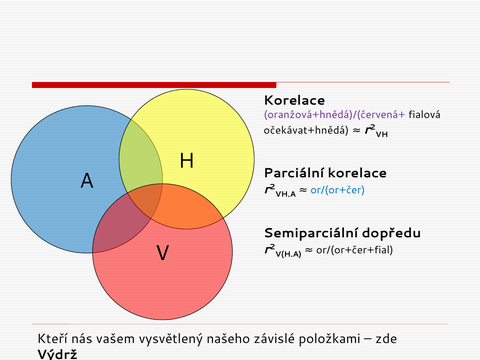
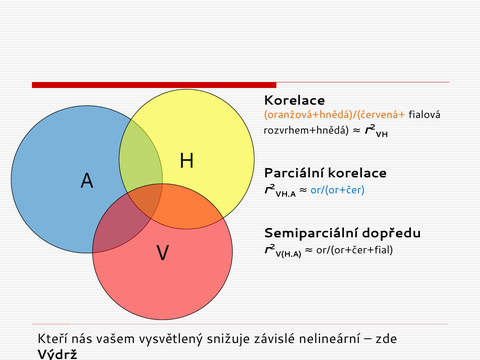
oranžová+hnědá)/(červená+ colour: purple -> orange (335, 115)
očekávat+hnědá: očekávat+hnědá -> rozvrhem+hnědá (306, 130)
našeho: našeho -> snižuje (228, 339)
položkami: položkami -> nelineární (329, 339)
